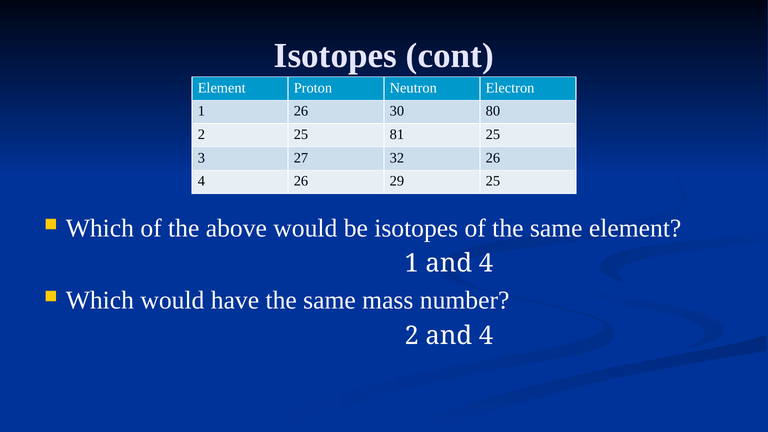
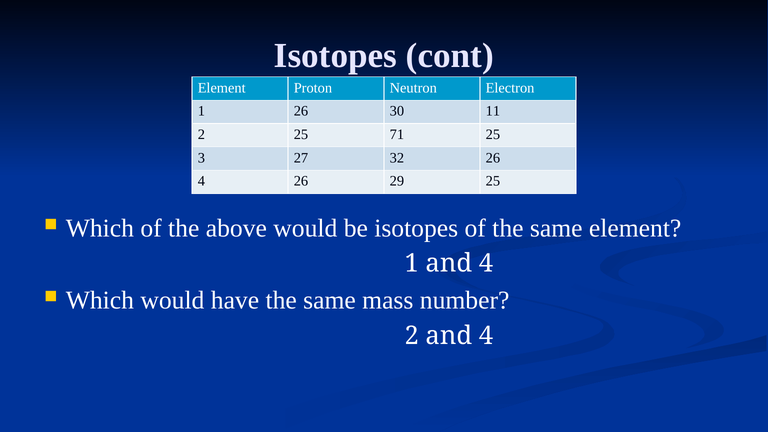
80: 80 -> 11 (493, 111)
81: 81 -> 71 (397, 135)
